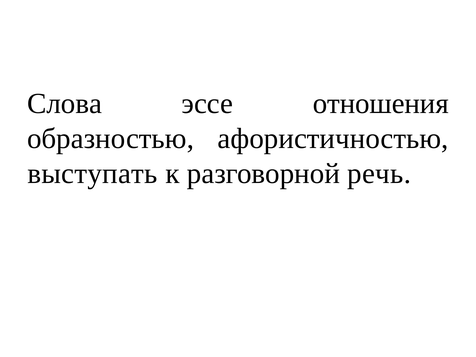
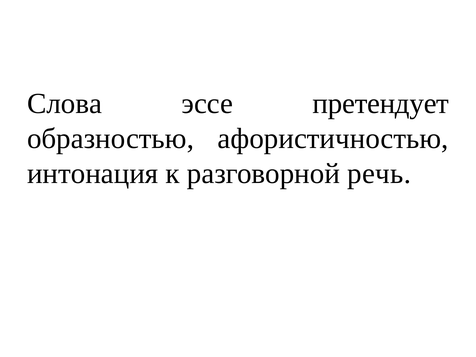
отношения: отношения -> претендует (381, 104)
выступать: выступать -> интонация (93, 173)
